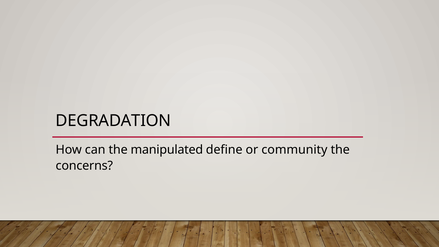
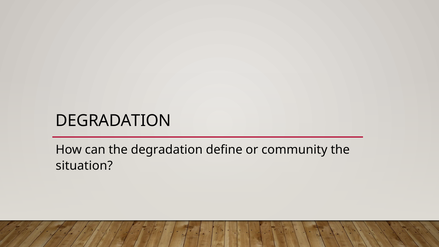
the manipulated: manipulated -> degradation (167, 150)
concerns: concerns -> situation (84, 166)
